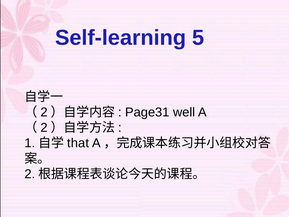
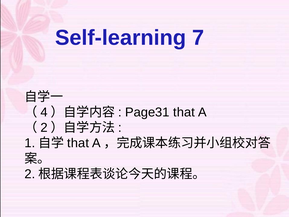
5: 5 -> 7 (198, 38)
2: 2 -> 4 (44, 112)
Page31 well: well -> that (184, 112)
